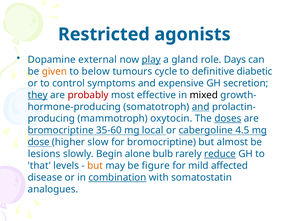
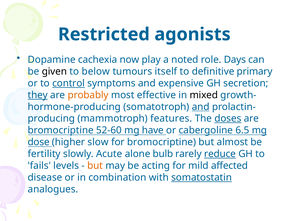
external: external -> cachexia (98, 59)
play underline: present -> none (151, 59)
gland: gland -> noted (185, 59)
given colour: orange -> black (54, 71)
cycle: cycle -> itself (166, 71)
diabetic: diabetic -> primary (255, 71)
control underline: none -> present (69, 83)
probably colour: red -> orange (88, 95)
oxytocin: oxytocin -> features (171, 118)
35-60: 35-60 -> 52-60 (109, 130)
local: local -> have (153, 130)
4.5: 4.5 -> 6.5 (242, 130)
lesions: lesions -> fertility (44, 154)
Begin: Begin -> Acute (109, 154)
that: that -> fails (39, 165)
figure: figure -> acting (156, 165)
combination underline: present -> none (117, 177)
somatostatin underline: none -> present (202, 177)
